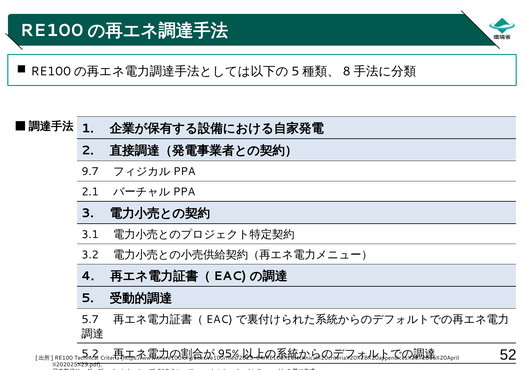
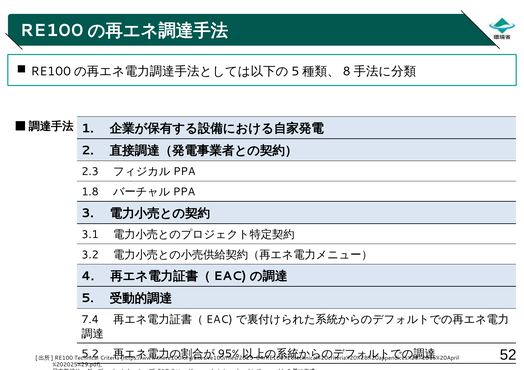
9.7: 9.7 -> 2.3 (90, 172)
2.1: 2.1 -> 1.8 (90, 192)
5.7: 5.7 -> 7.4 (90, 320)
